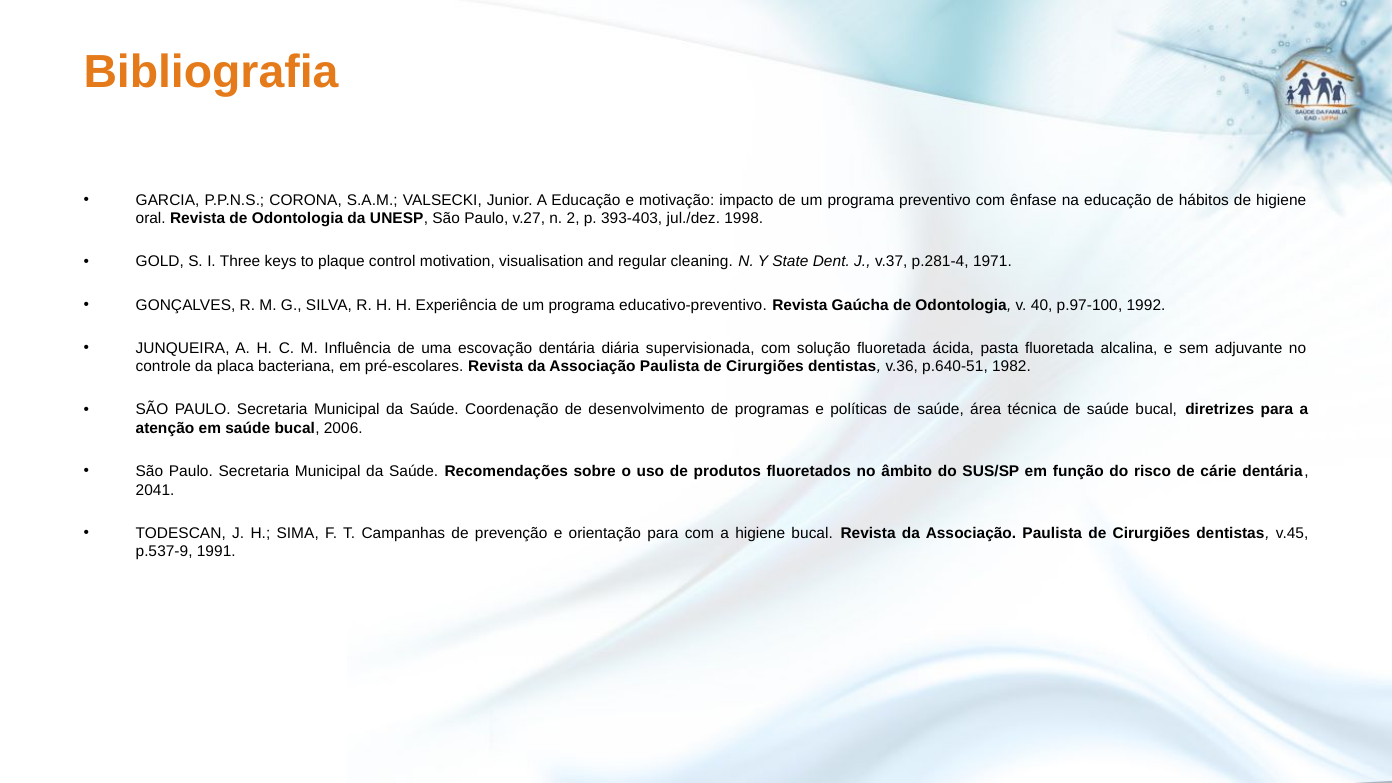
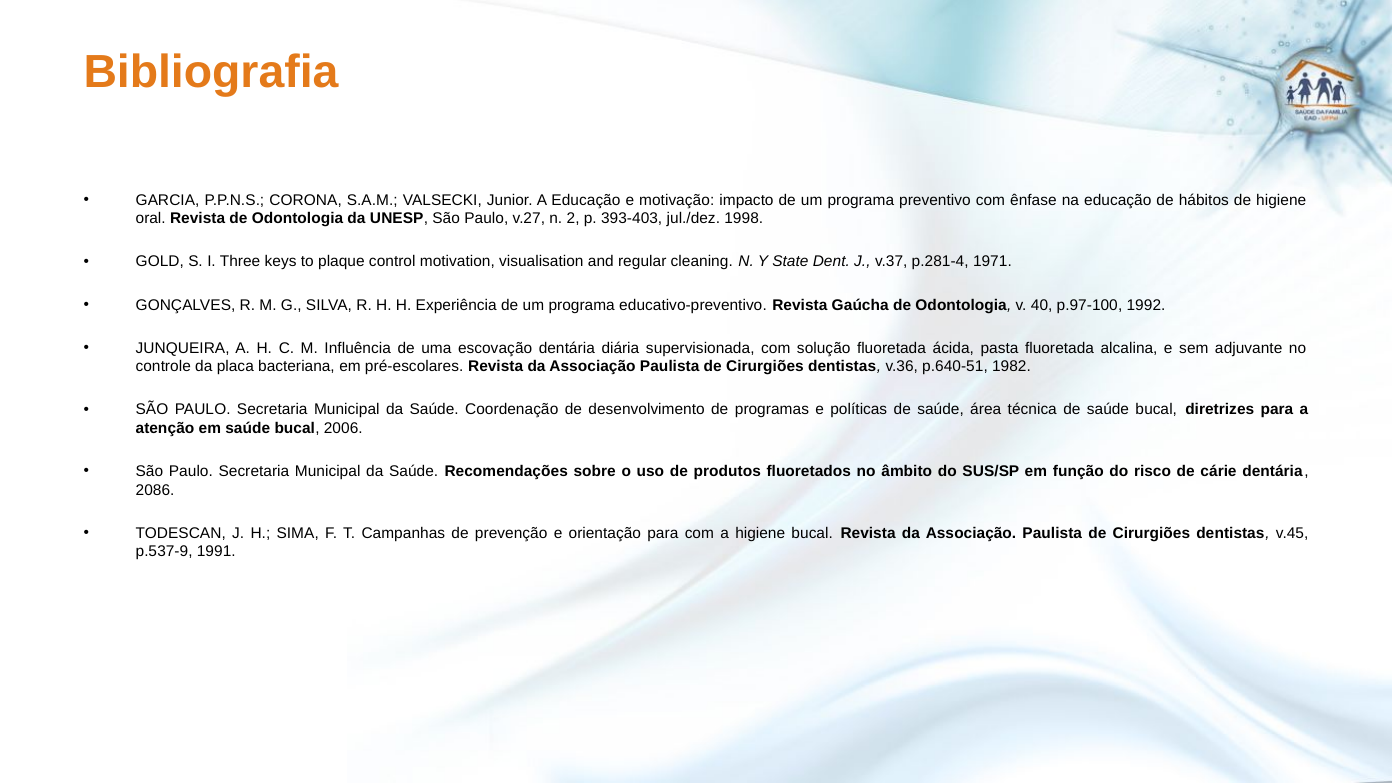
2041: 2041 -> 2086 (155, 490)
